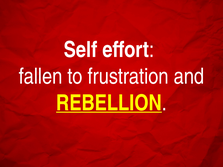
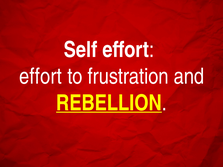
fallen: fallen -> effort (40, 77)
